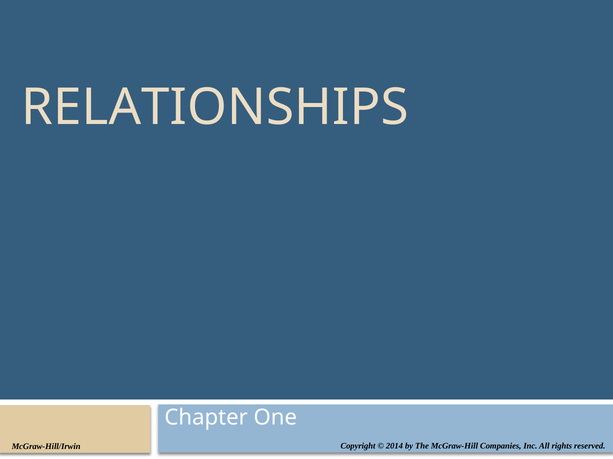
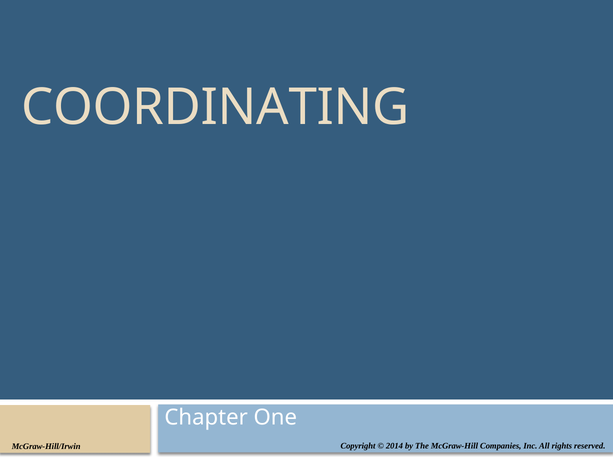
RELATIONSHIPS: RELATIONSHIPS -> COORDINATING (215, 108)
